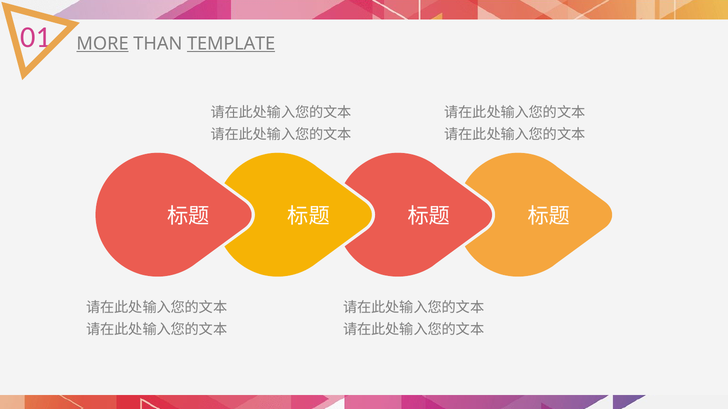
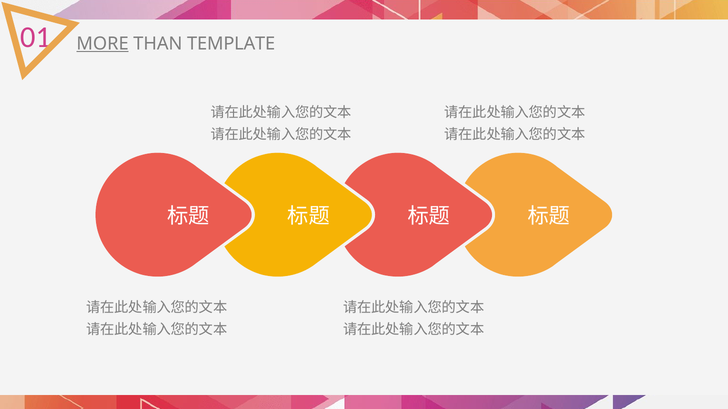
TEMPLATE underline: present -> none (231, 44)
